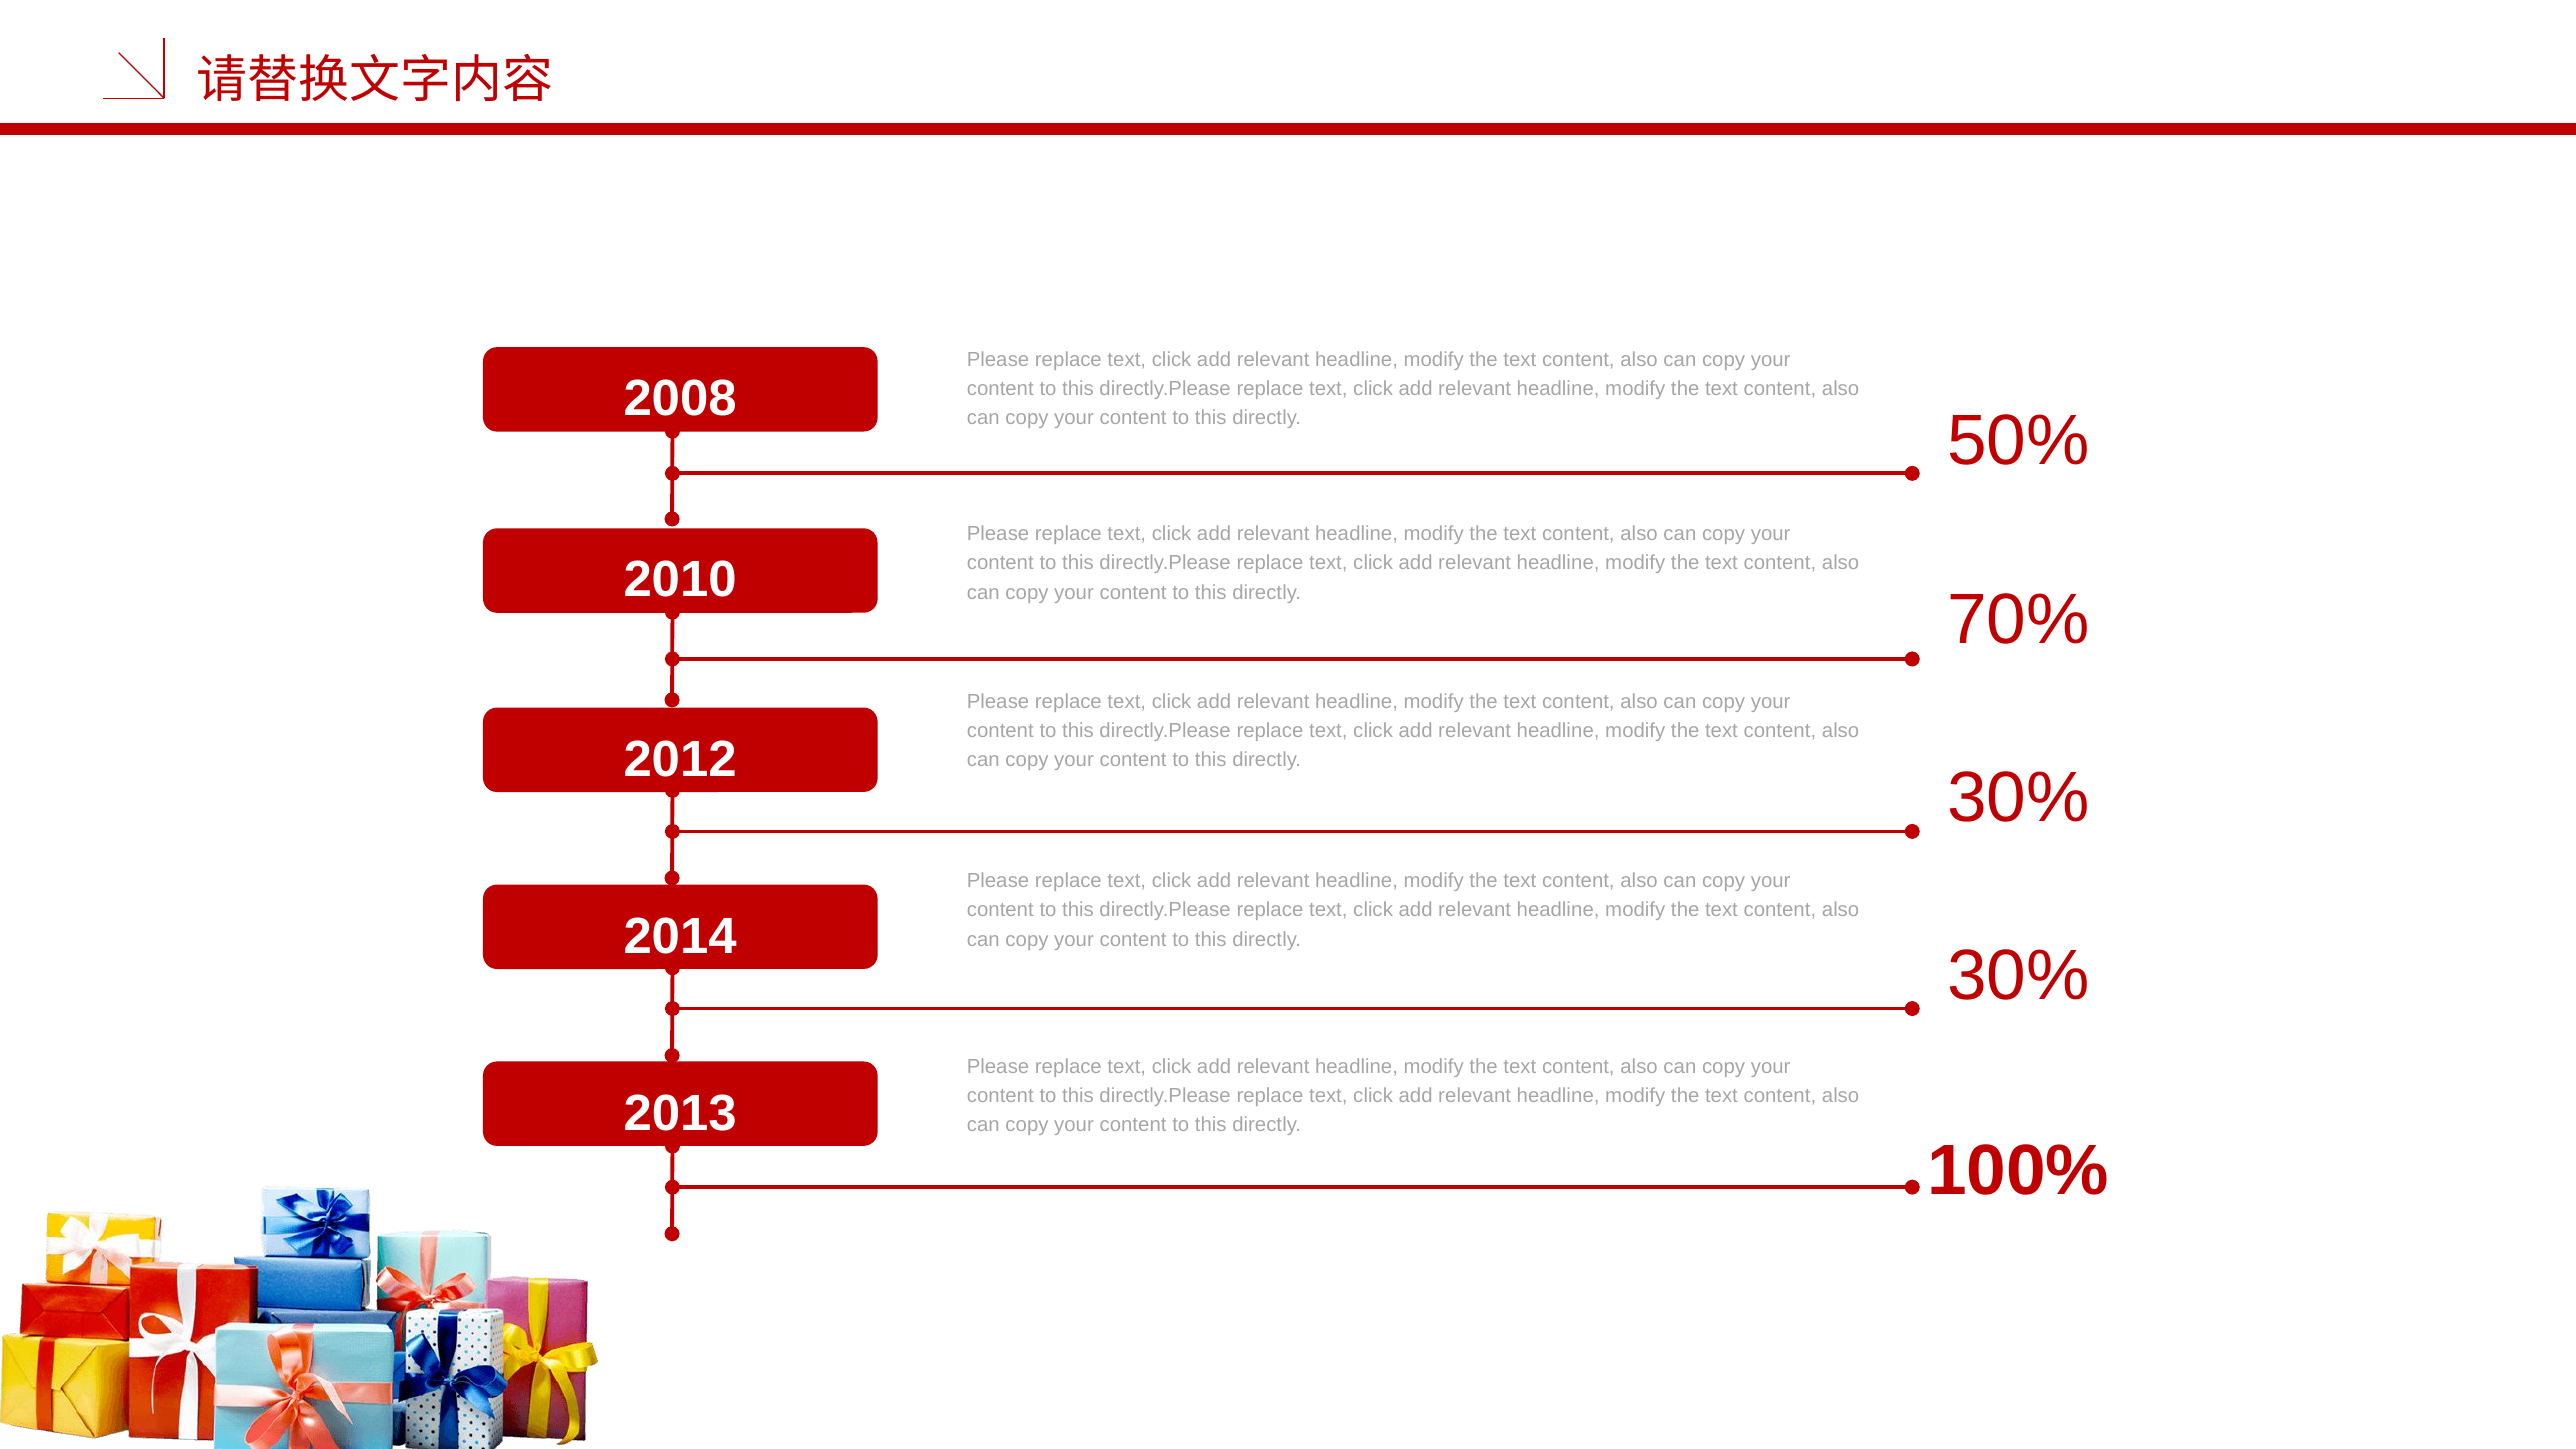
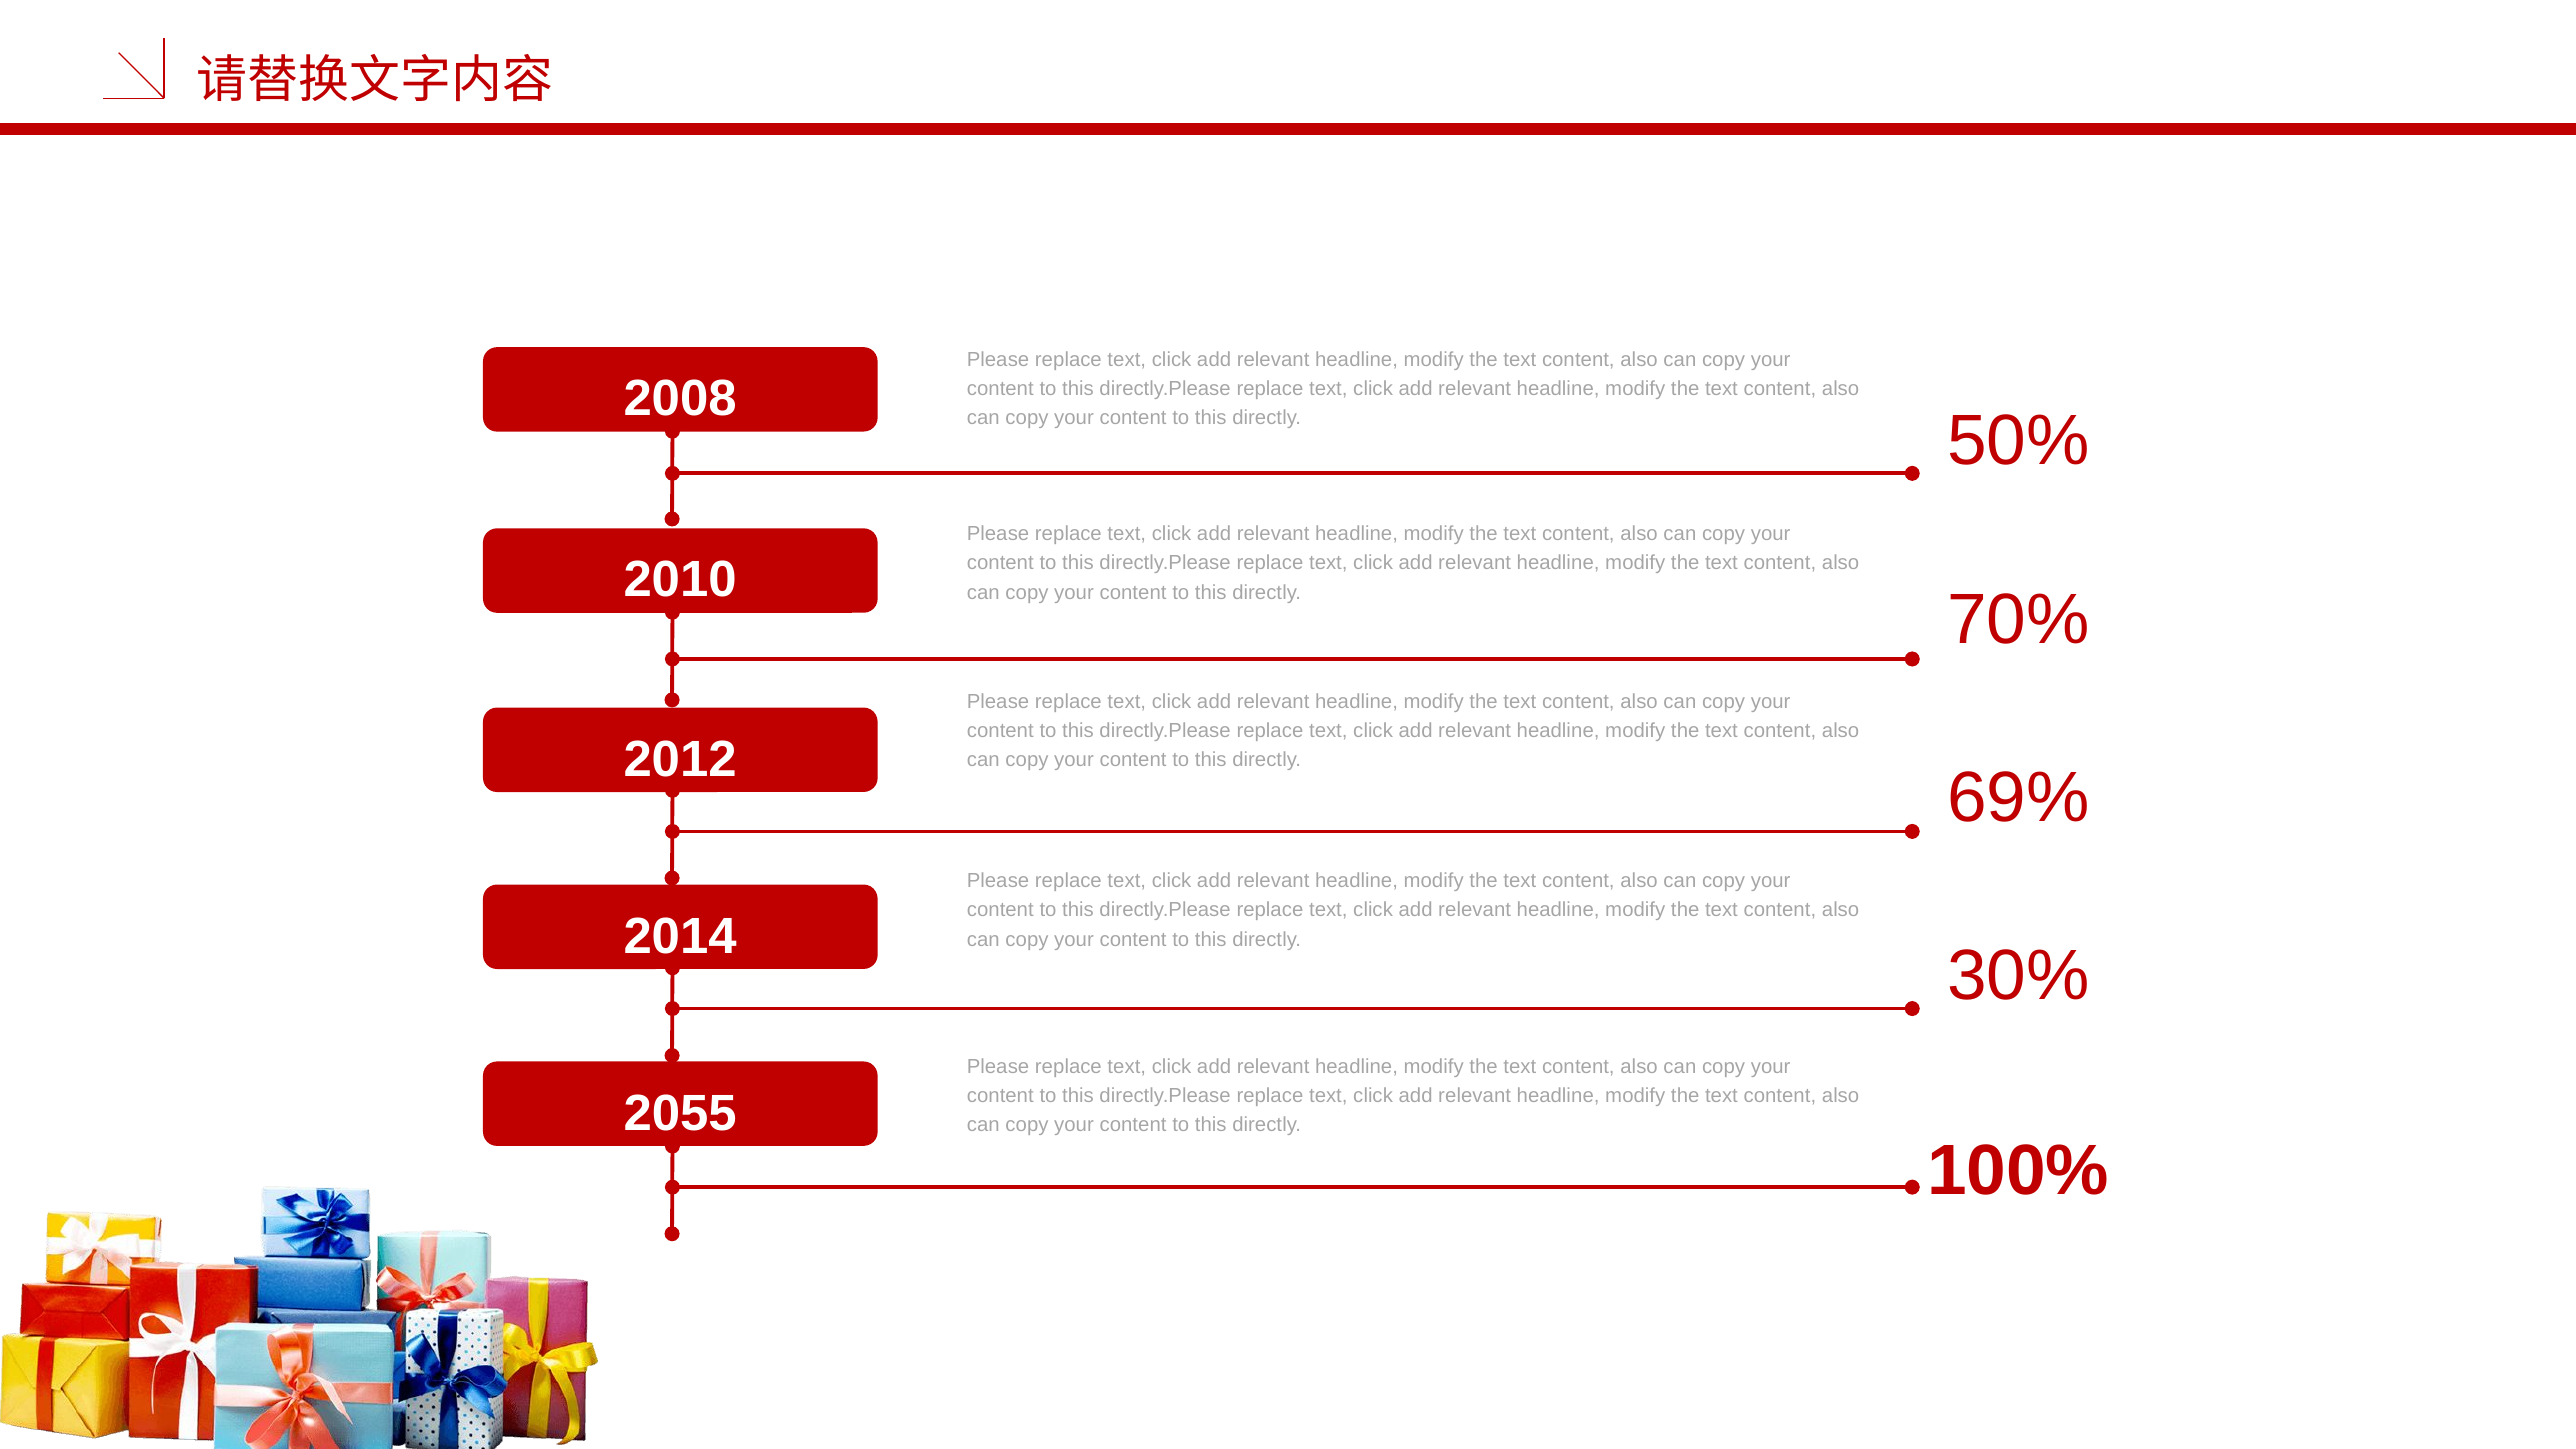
30%: 30% -> 69% (2018, 798)
2013: 2013 -> 2055 (680, 1113)
